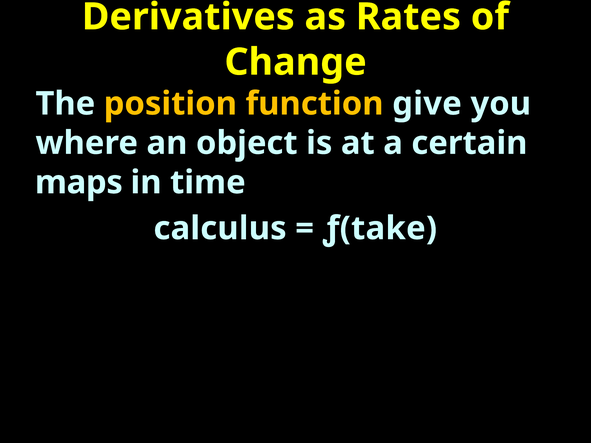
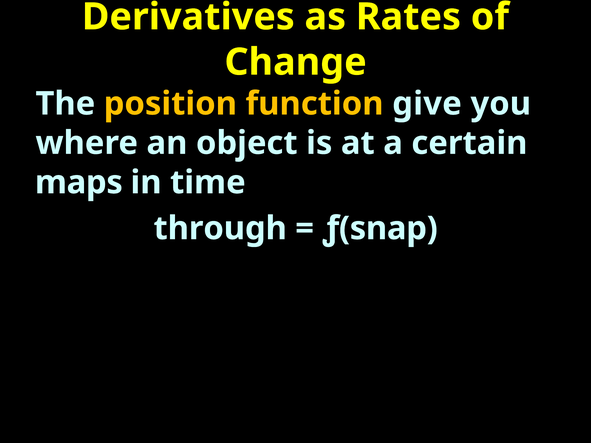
calculus: calculus -> through (220, 228)
ƒ(take: ƒ(take -> ƒ(snap (380, 228)
